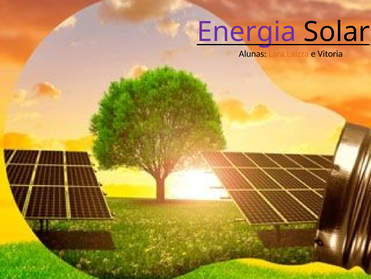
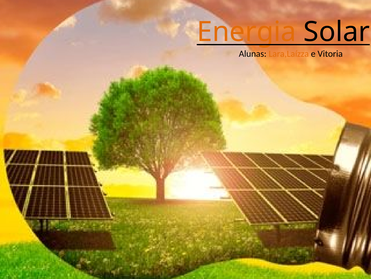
Energia colour: purple -> orange (247, 32)
